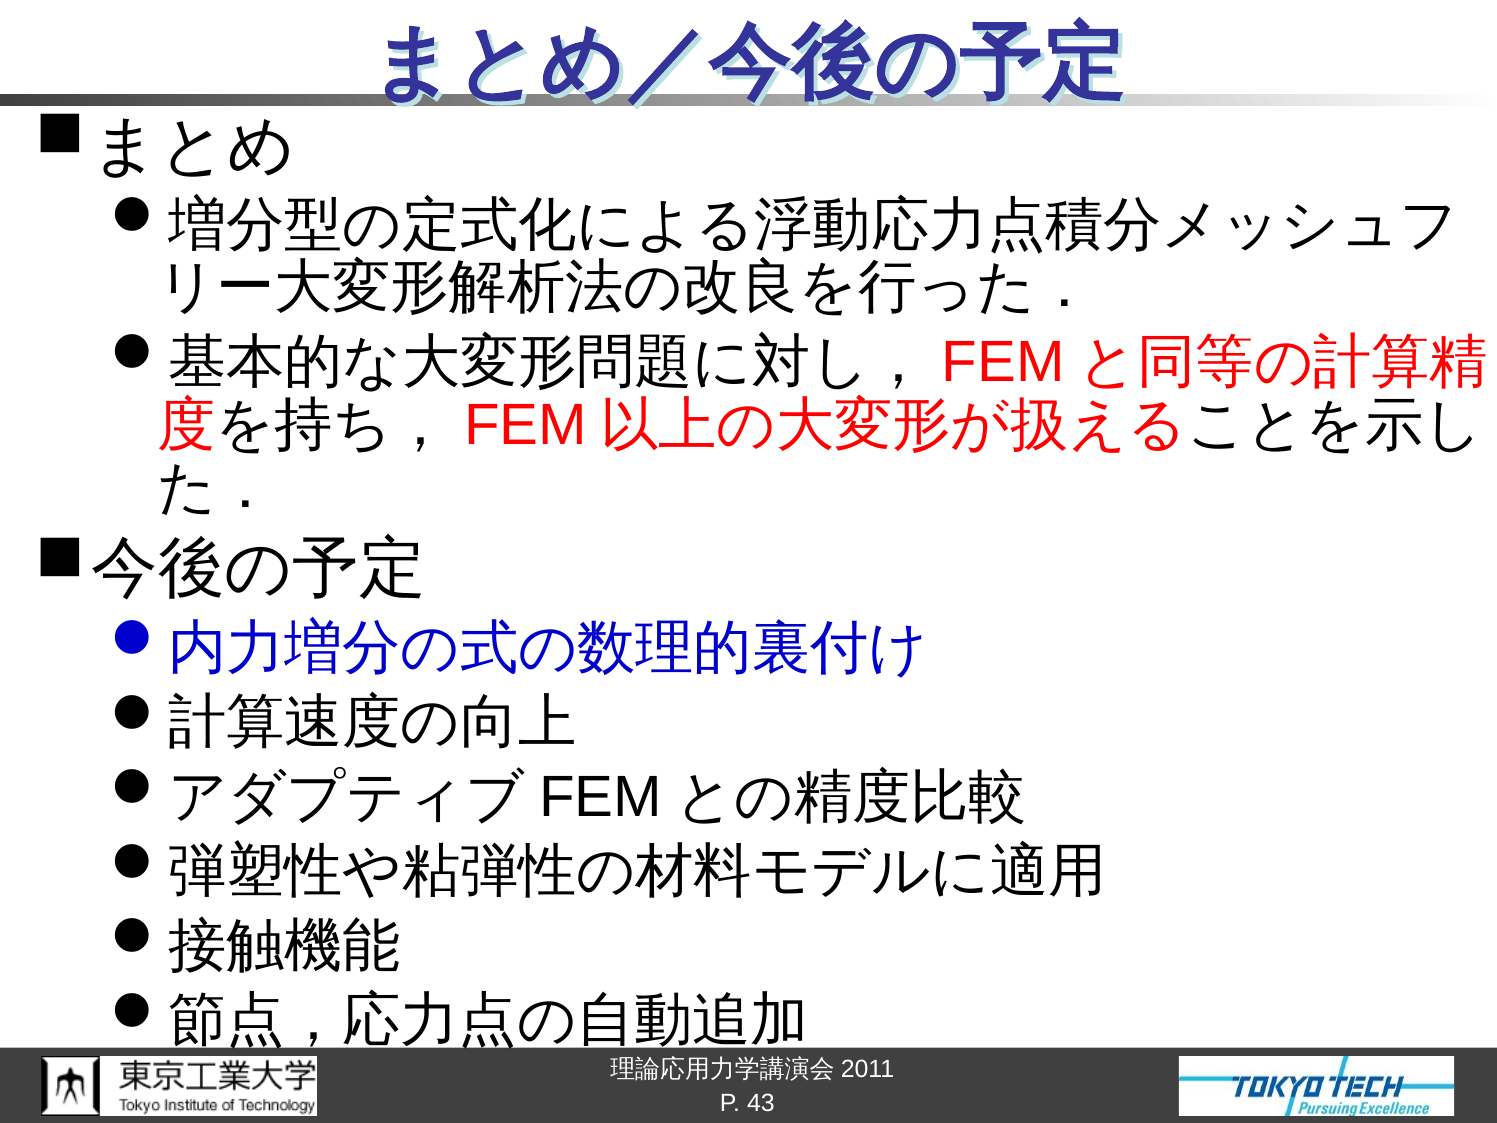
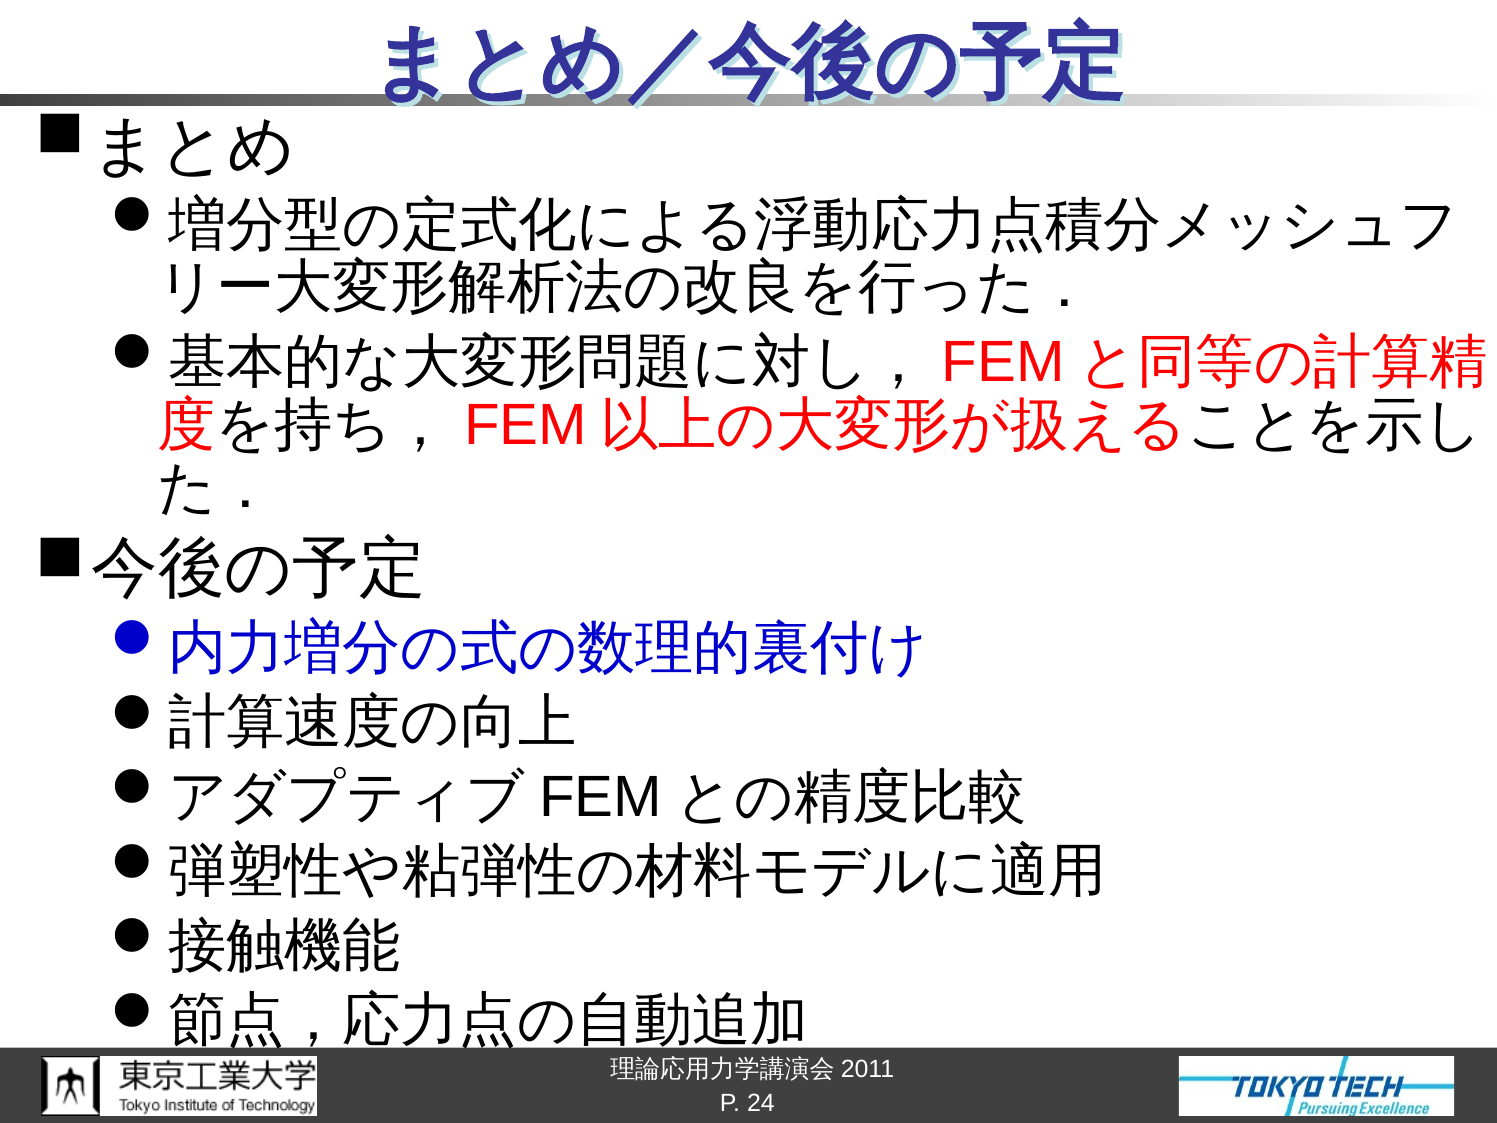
43: 43 -> 24 (761, 1103)
